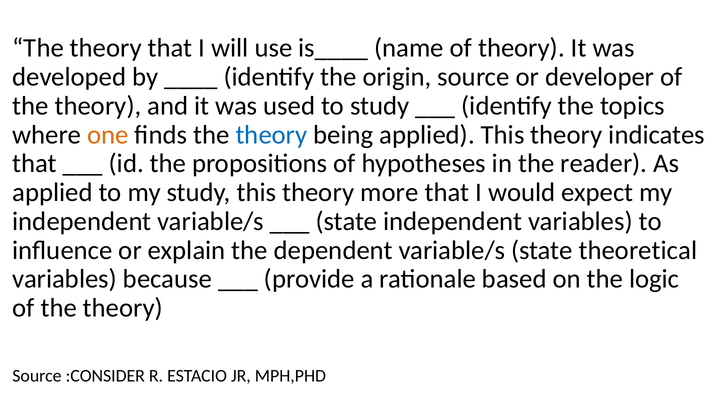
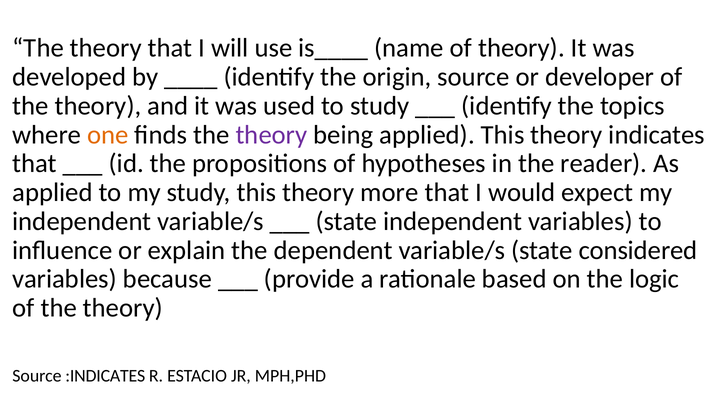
theory colour: blue -> purple (271, 135)
theoretical: theoretical -> considered (638, 250)
:CONSIDER: :CONSIDER -> :INDICATES (105, 376)
